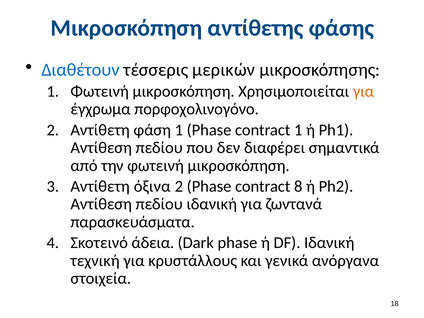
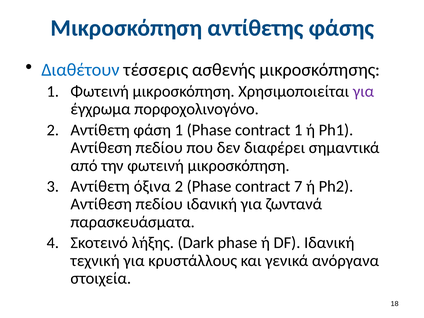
μερικών: μερικών -> ασθενής (224, 70)
για colour: orange -> purple (363, 91)
8: 8 -> 7 (298, 186)
άδεια: άδεια -> λήξης (153, 243)
